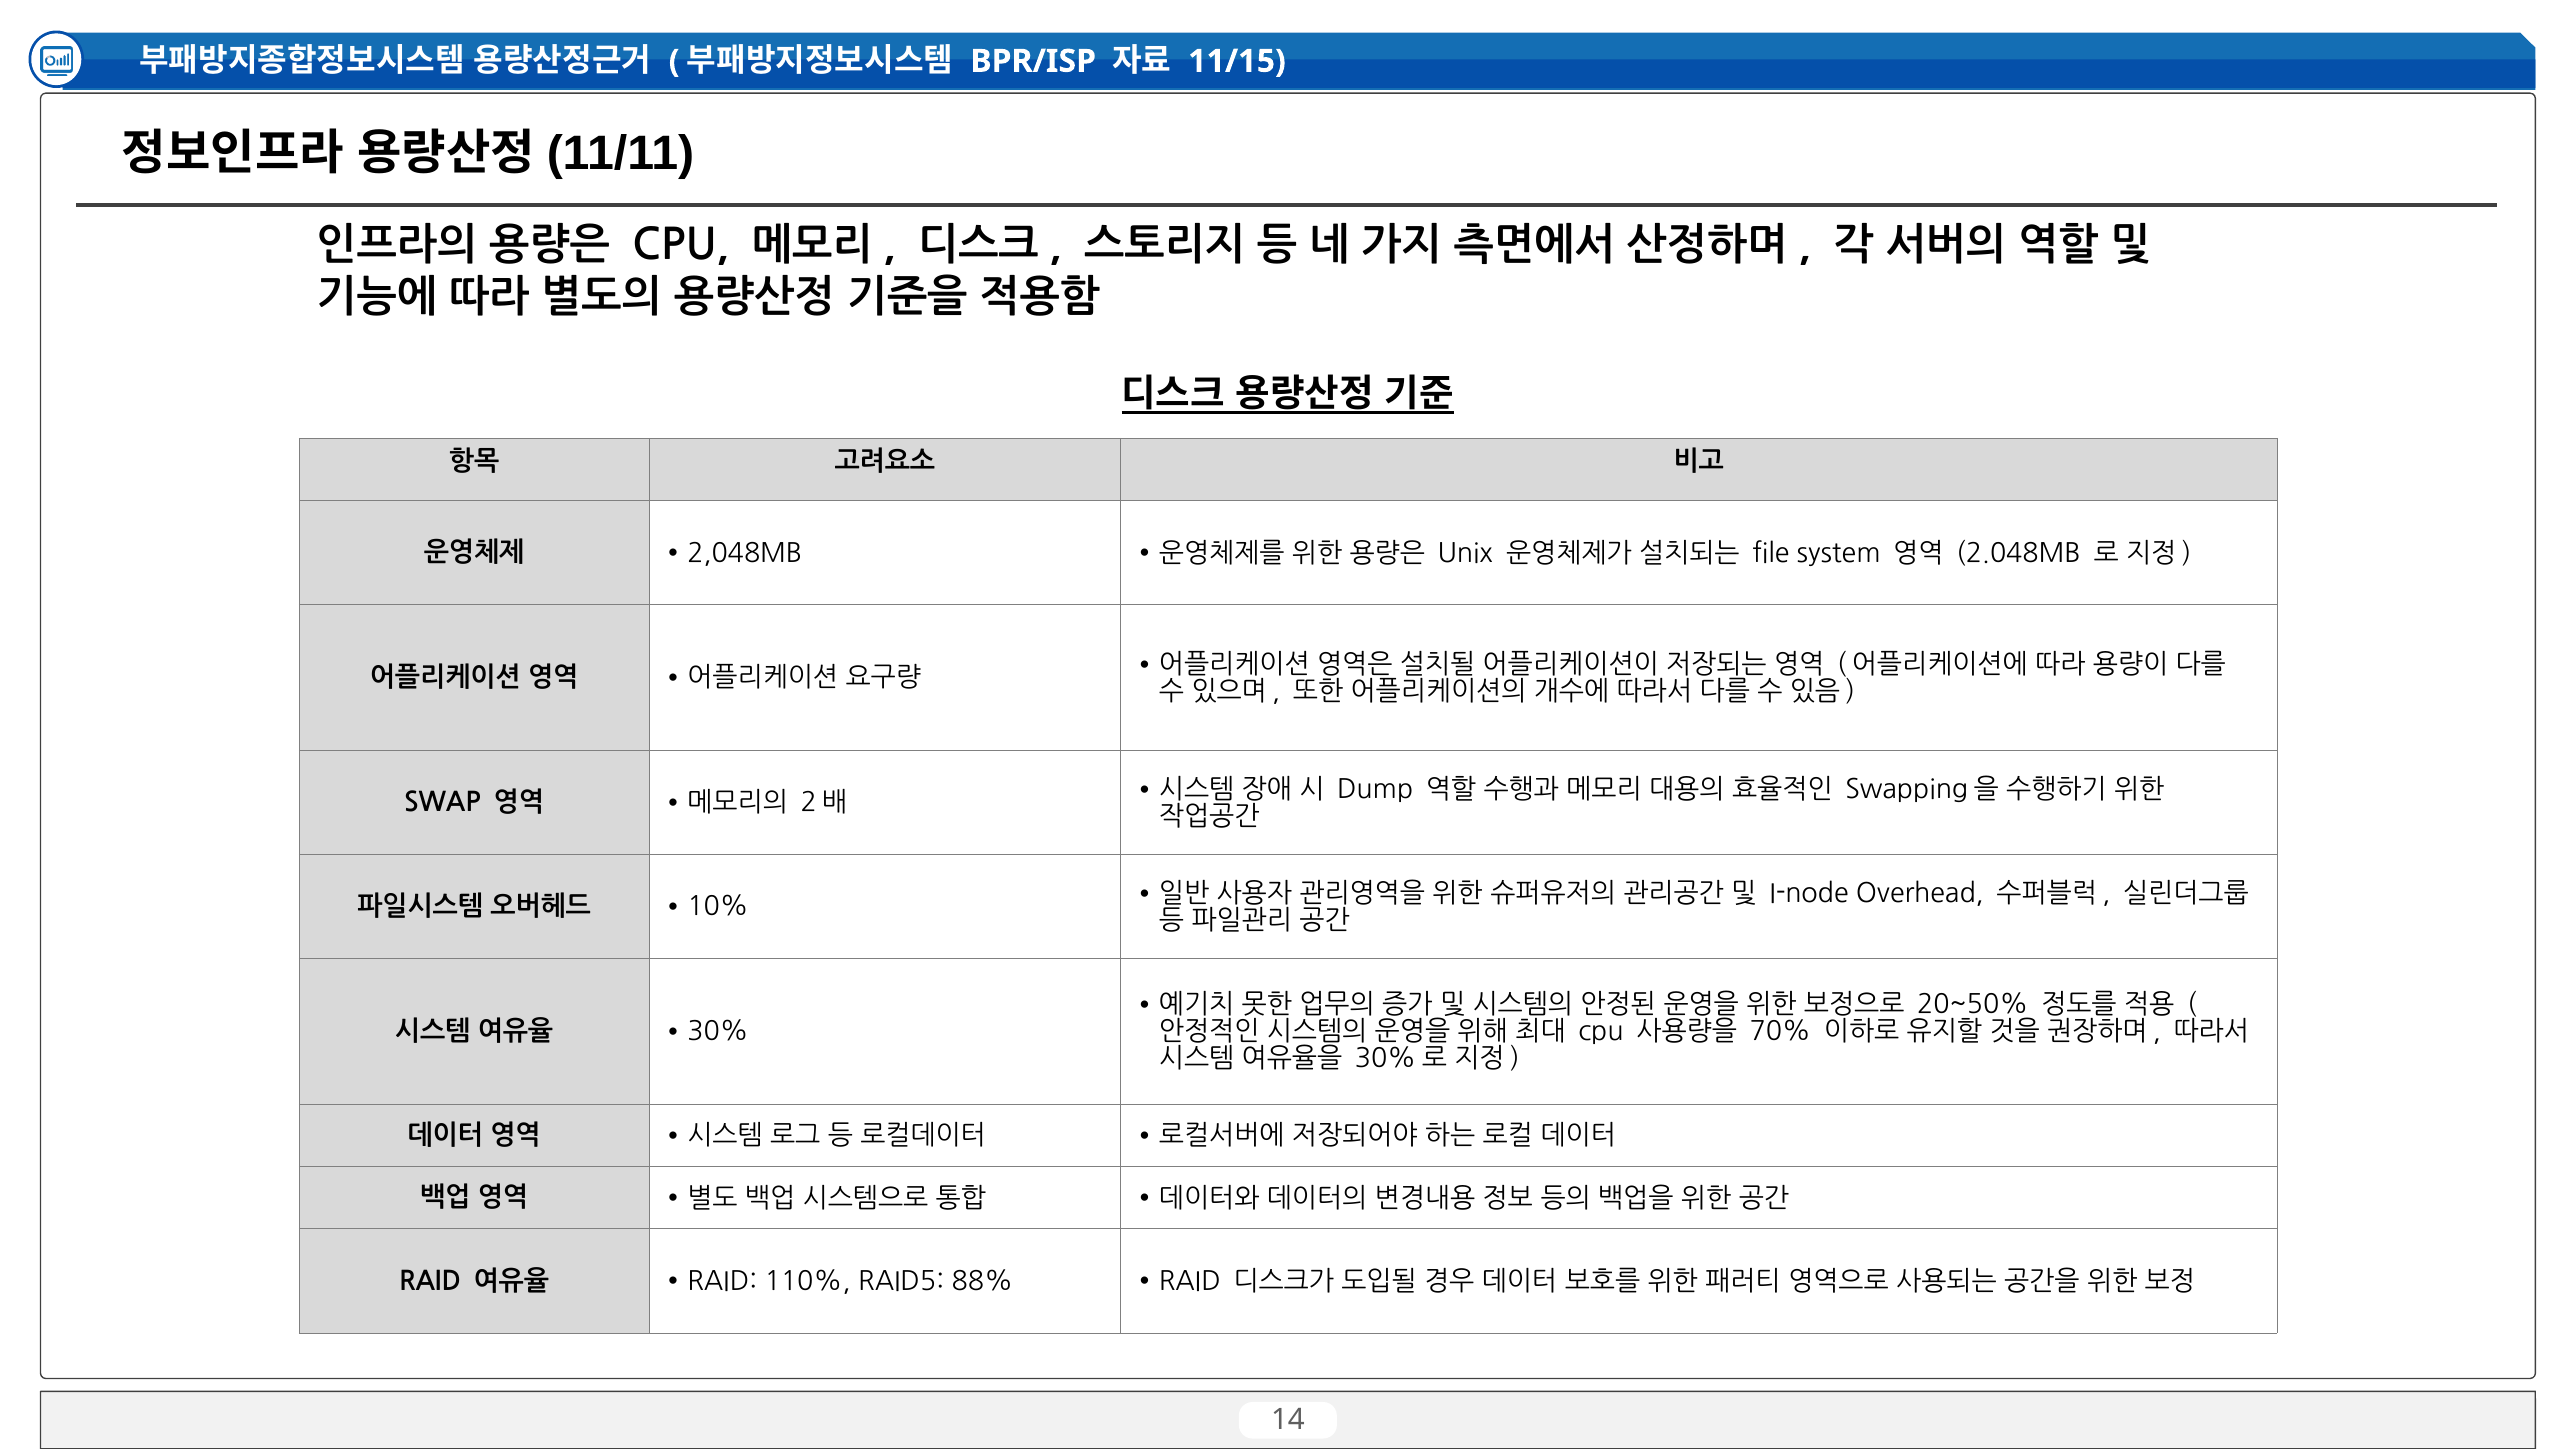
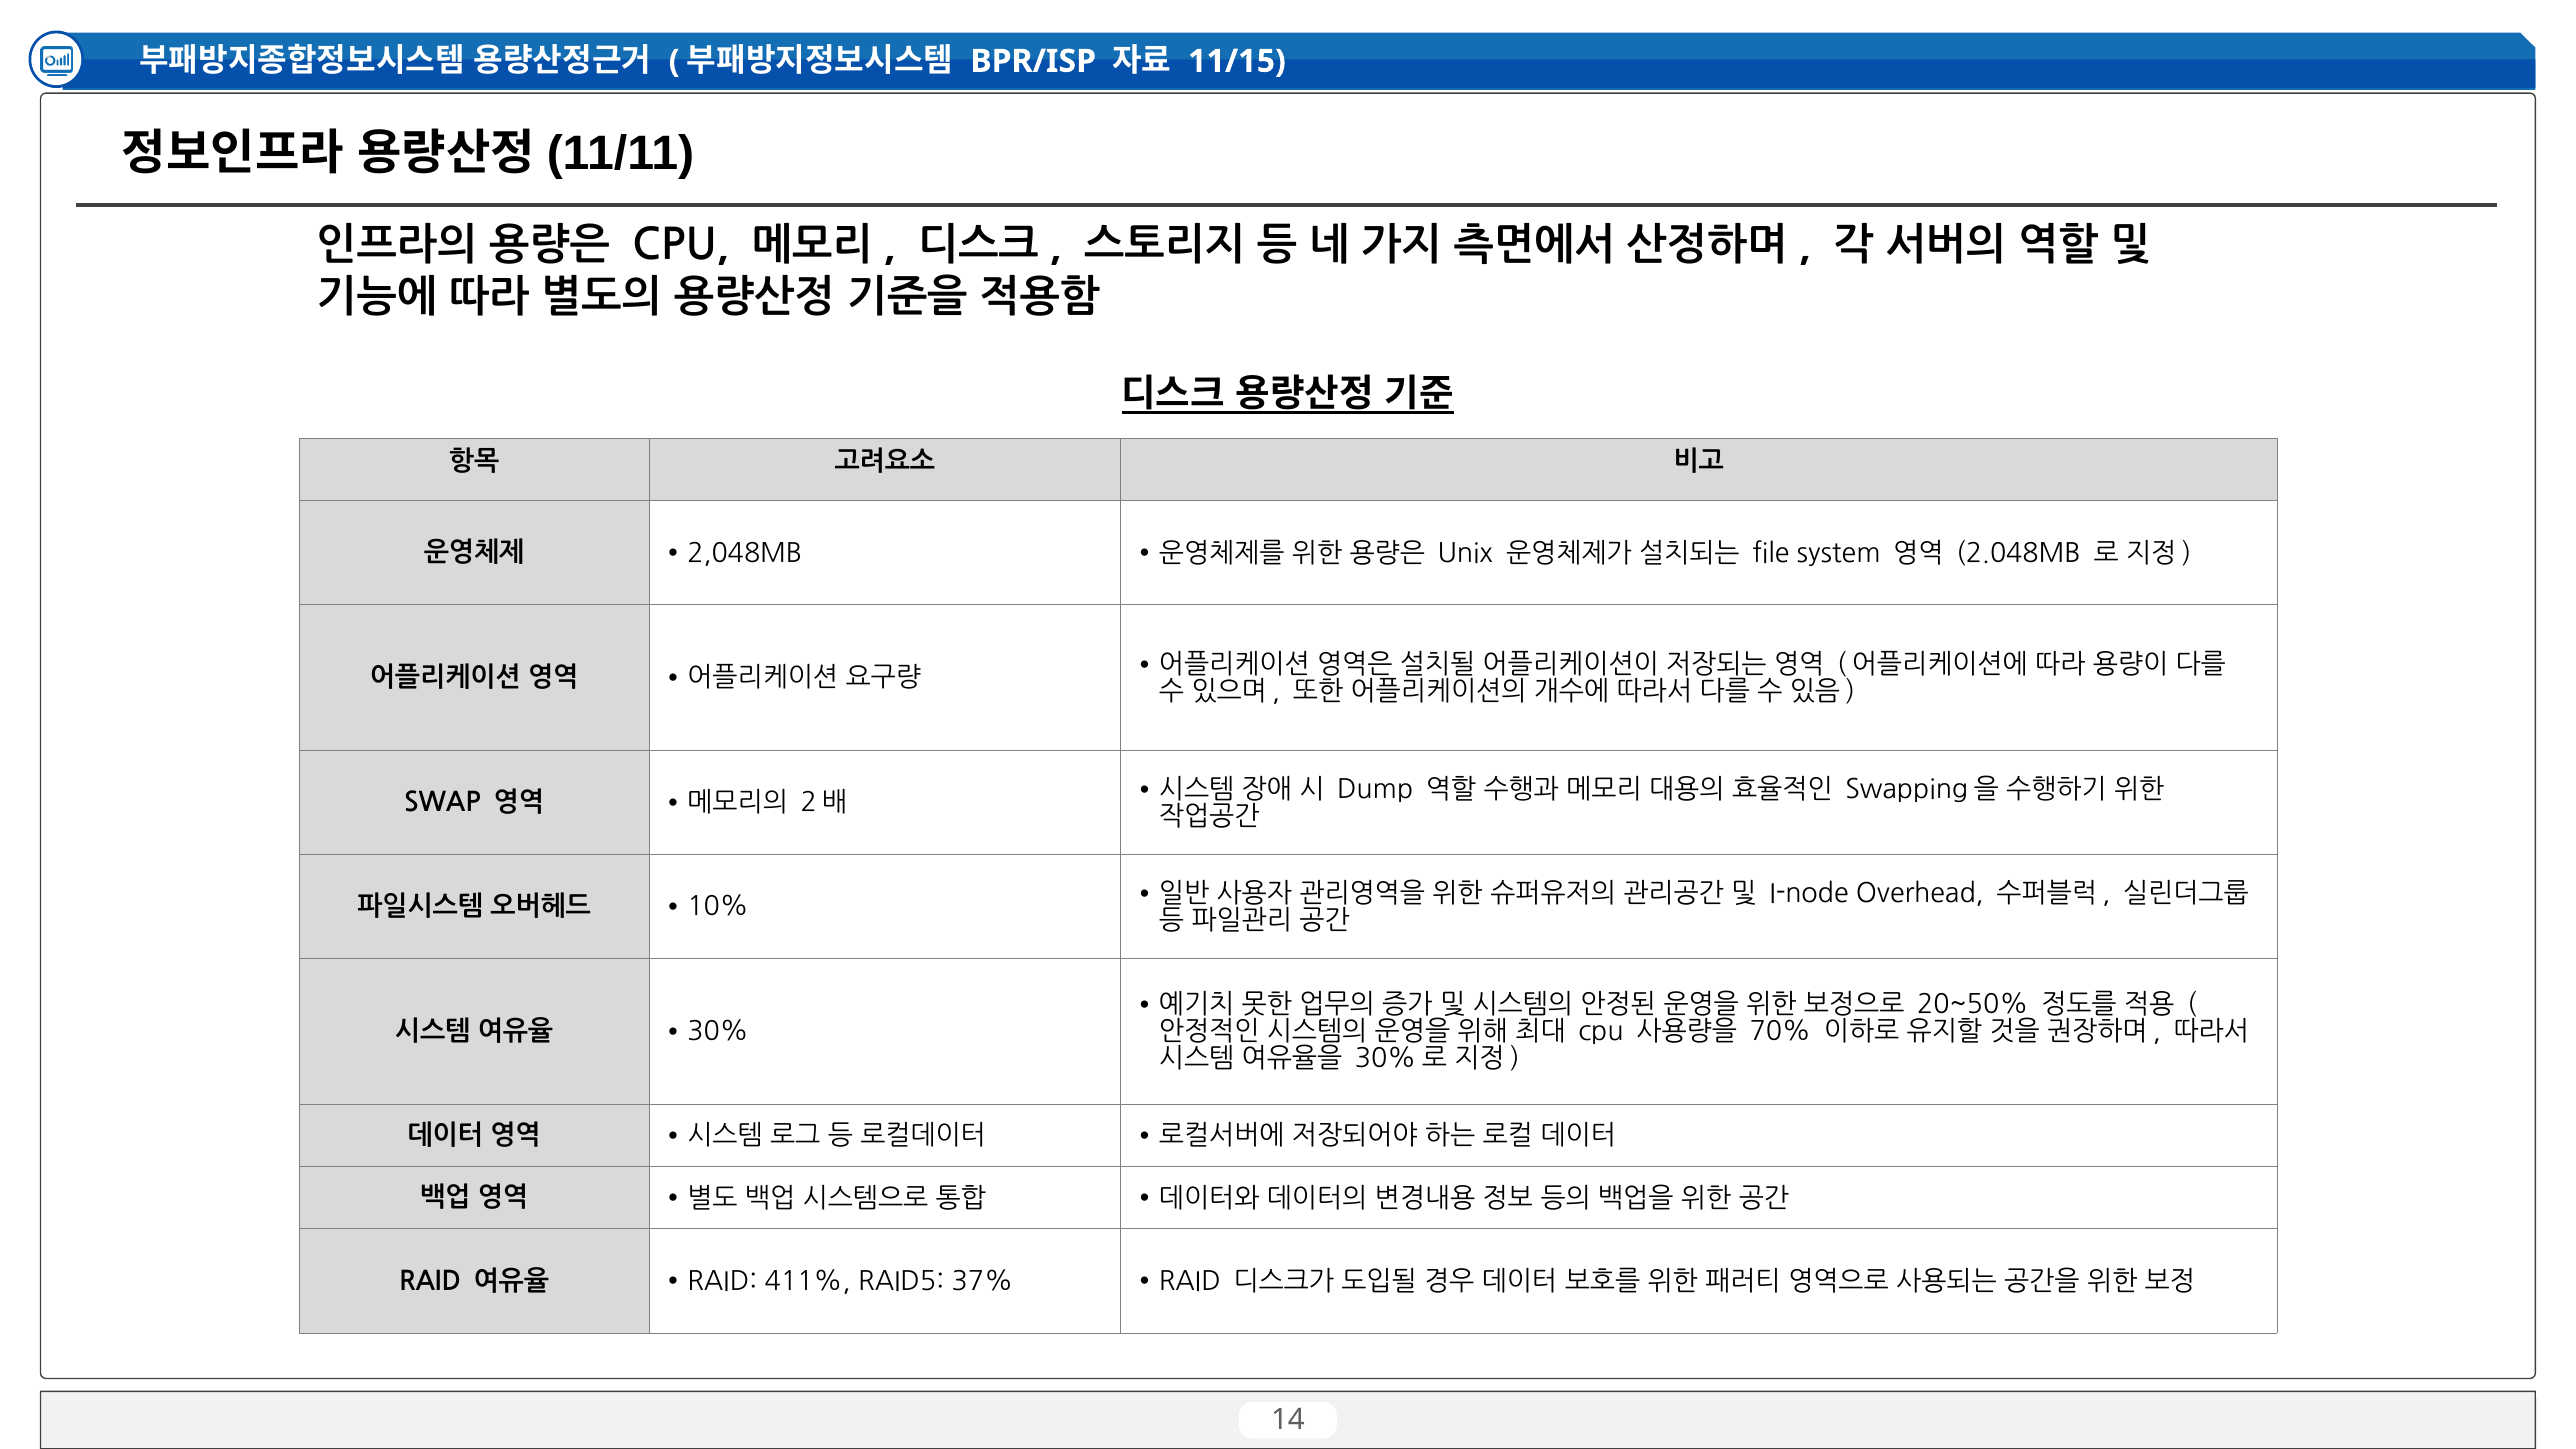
110%: 110% -> 411% (808, 1281)
88%: 88% -> 37% (983, 1281)
